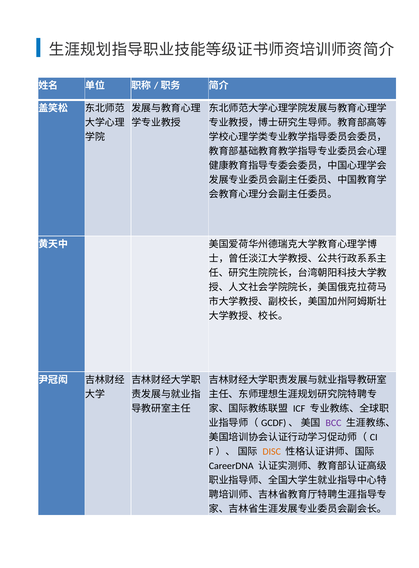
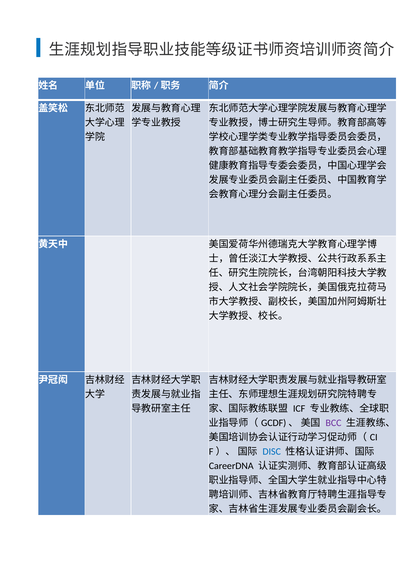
DISC colour: orange -> blue (272, 452)
